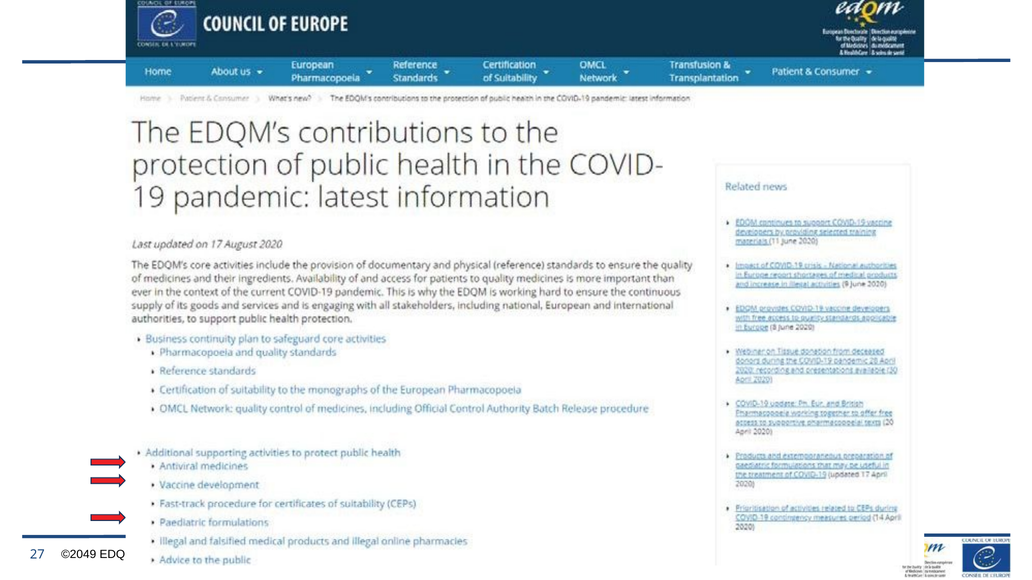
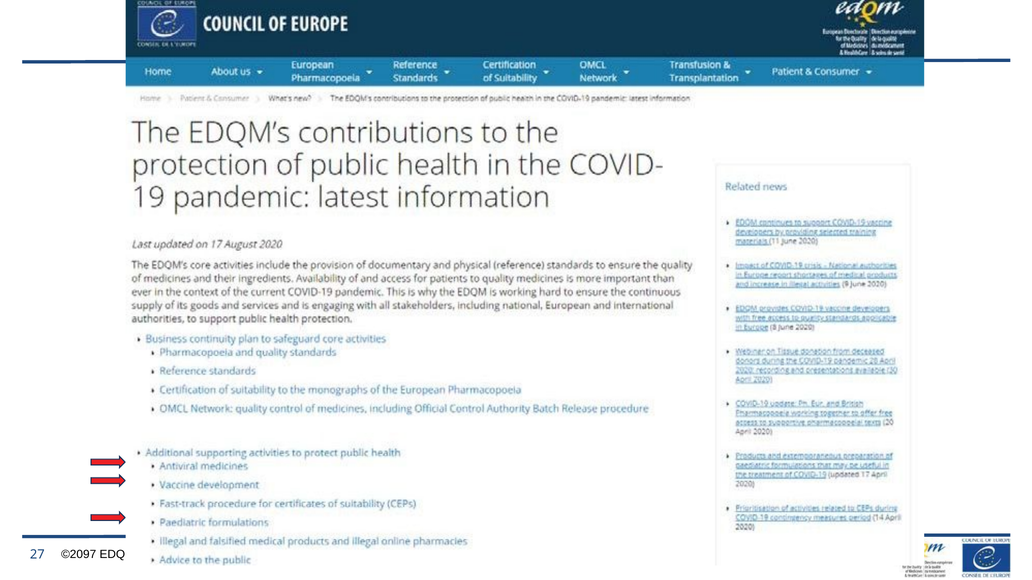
©2049: ©2049 -> ©2097 (79, 555)
